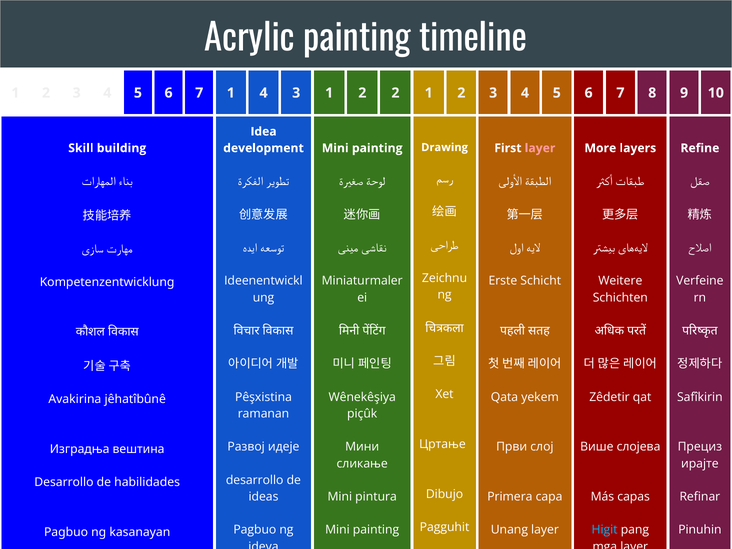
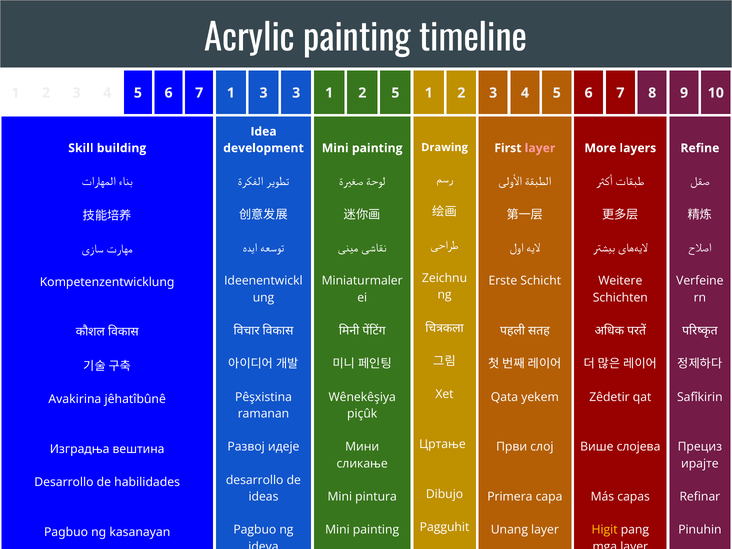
1 4: 4 -> 3 (264, 93)
2 2: 2 -> 5 (395, 93)
Higit colour: light blue -> yellow (605, 530)
